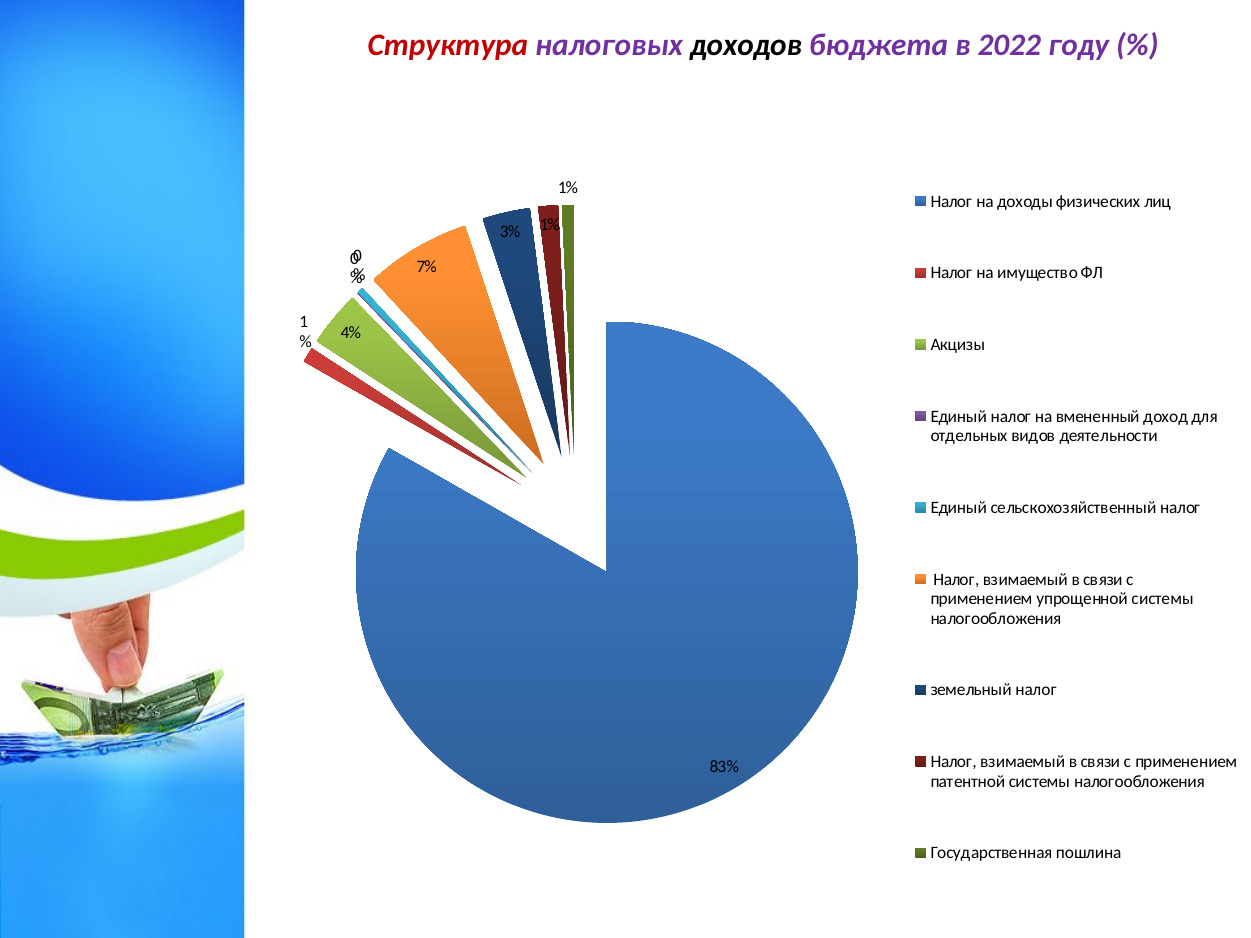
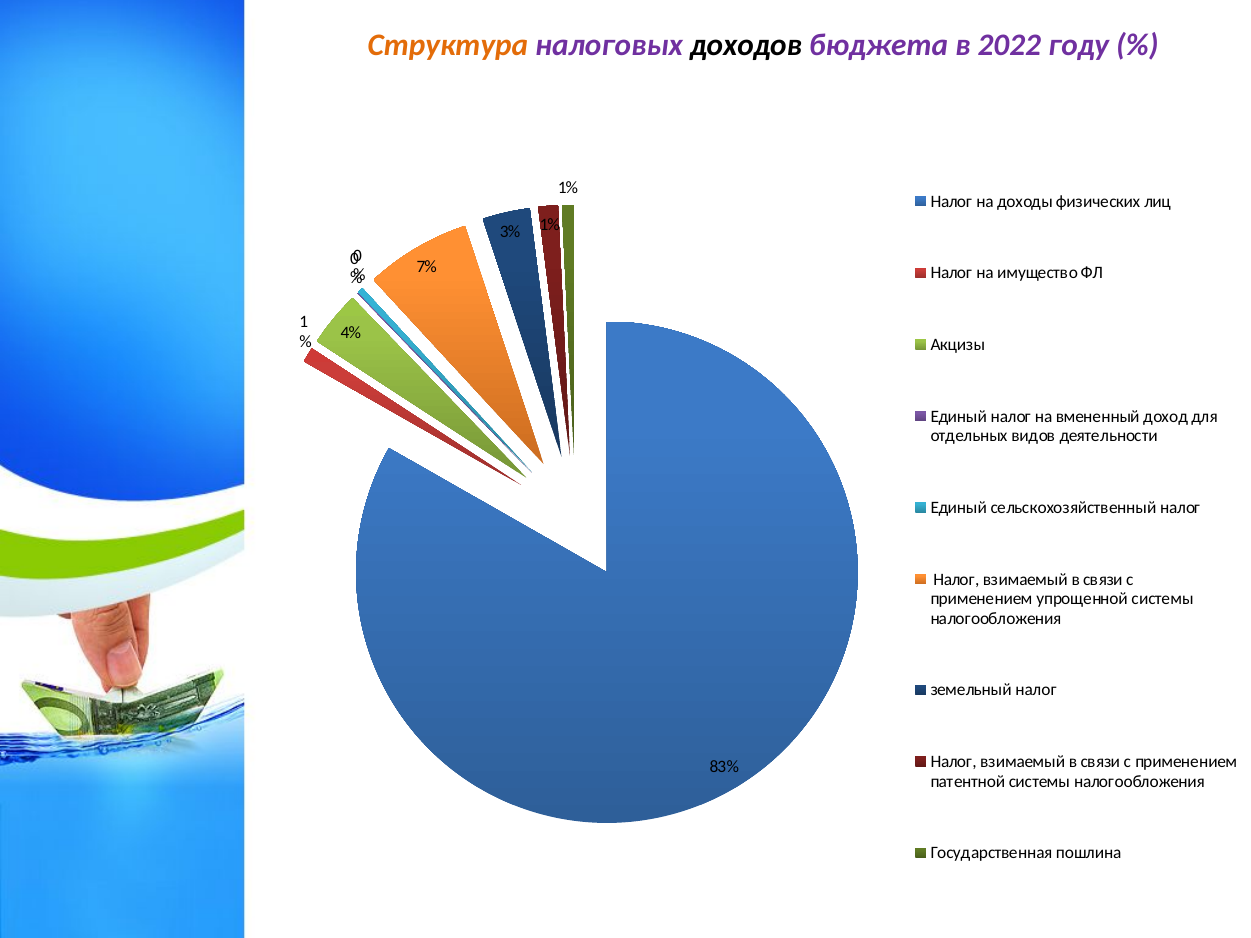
Структура colour: red -> orange (448, 45)
